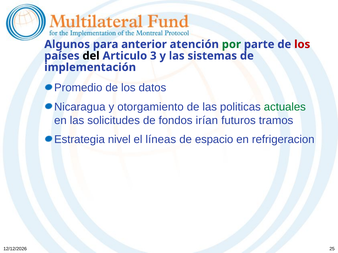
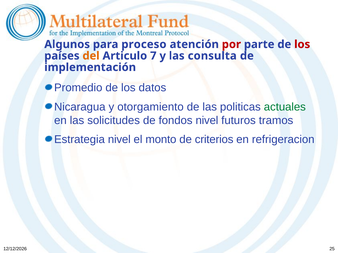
anterior: anterior -> proceso (144, 44)
por colour: green -> red (231, 44)
del colour: black -> orange (91, 56)
3: 3 -> 7 (153, 56)
sistemas: sistemas -> consulta (212, 56)
fondos irían: irían -> nivel (207, 121)
líneas: líneas -> monto (161, 140)
espacio: espacio -> criterios (214, 140)
